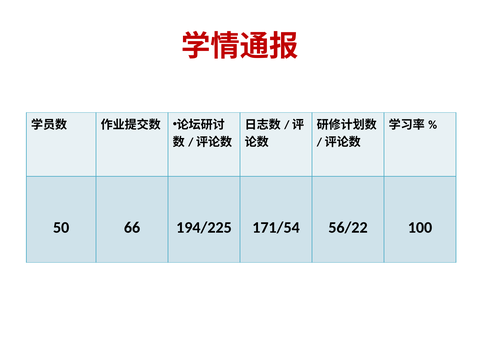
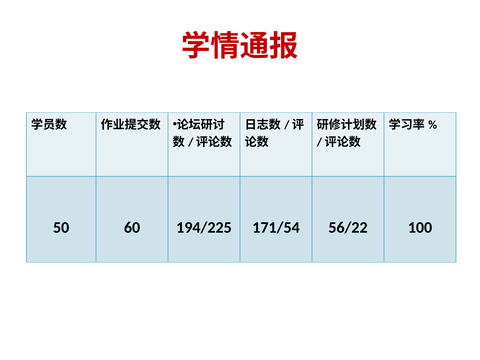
66: 66 -> 60 (132, 228)
